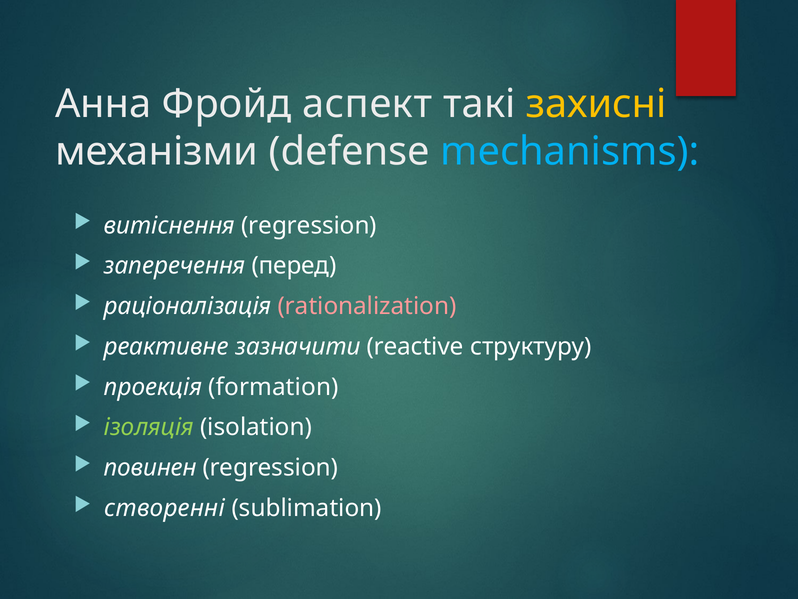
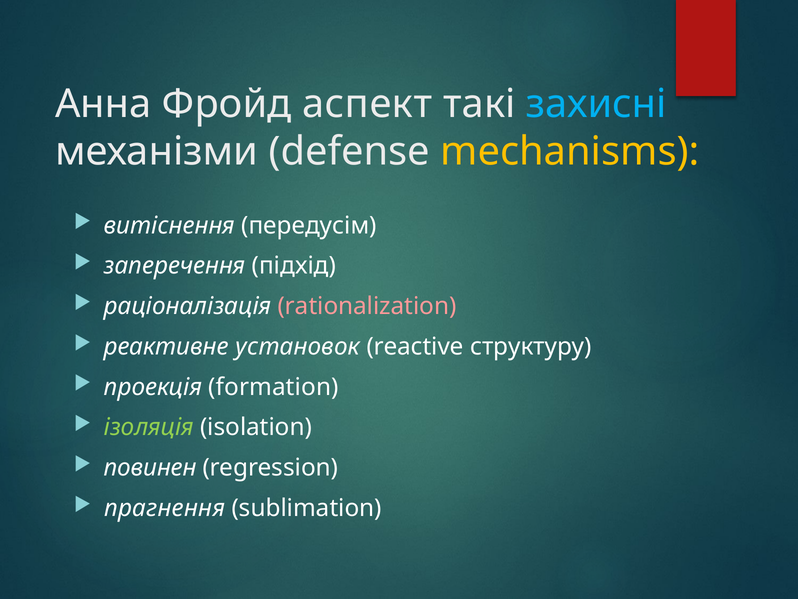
захисні colour: yellow -> light blue (596, 104)
mechanisms colour: light blue -> yellow (570, 152)
витіснення regression: regression -> передусім (309, 225)
перед: перед -> підхід (294, 266)
зазначити: зазначити -> установок (298, 346)
створенні: створенні -> прагнення (164, 508)
